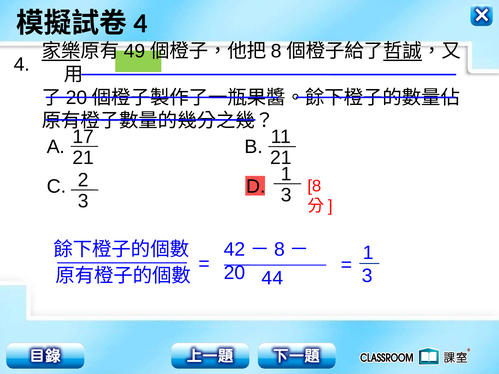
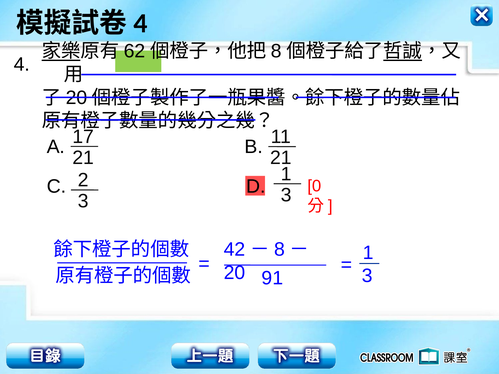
49: 49 -> 62 (135, 51)
8: 8 -> 0 (314, 186)
44: 44 -> 91 (272, 278)
